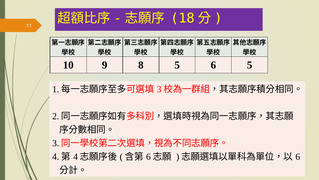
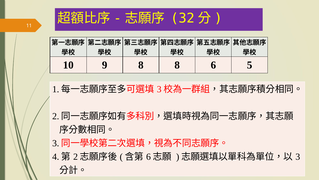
18: 18 -> 32 (183, 18)
8 5: 5 -> 8 (177, 65)
4: 4 -> 2 (76, 156)
6: 6 -> 3 (298, 156)
